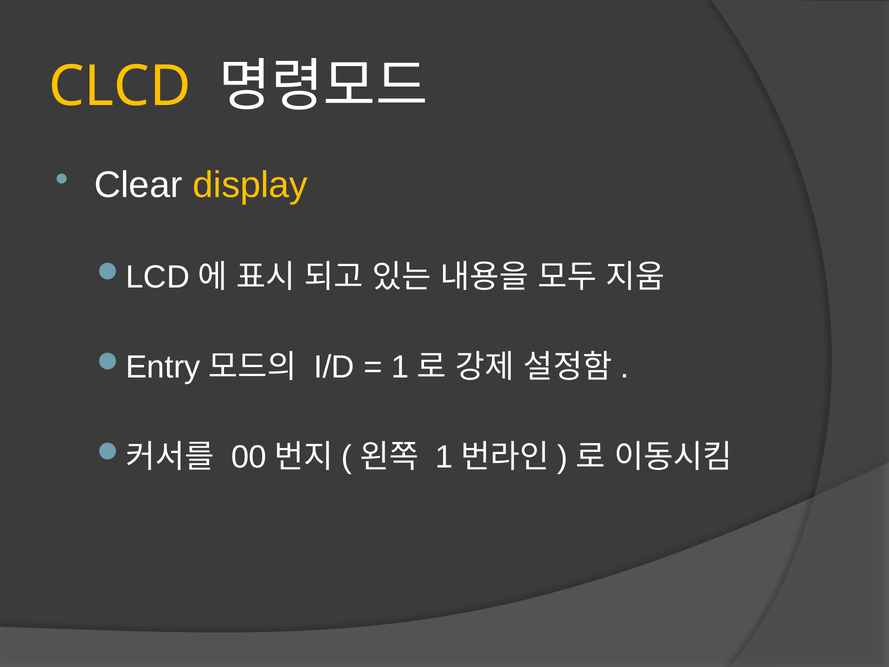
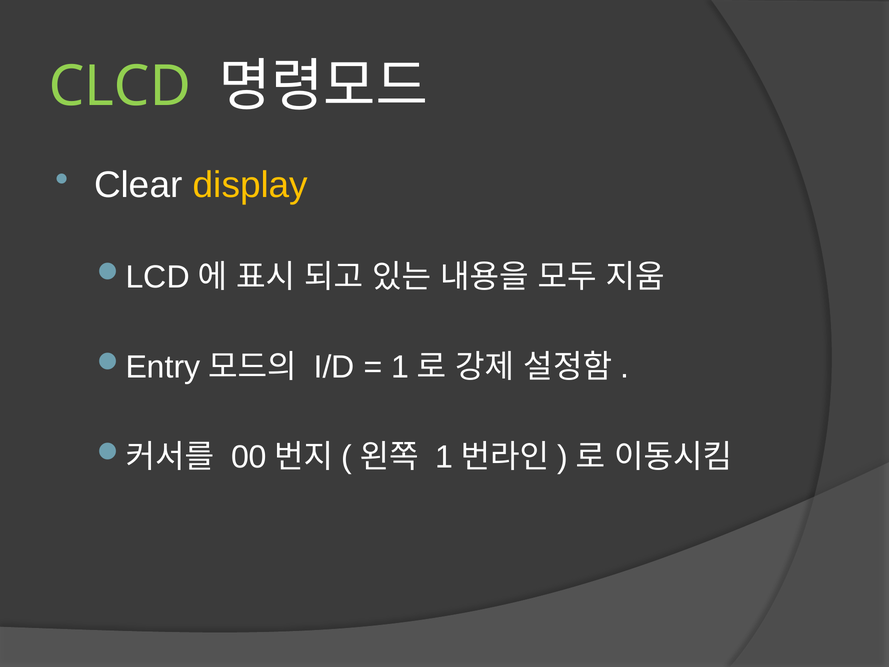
CLCD colour: yellow -> light green (120, 86)
